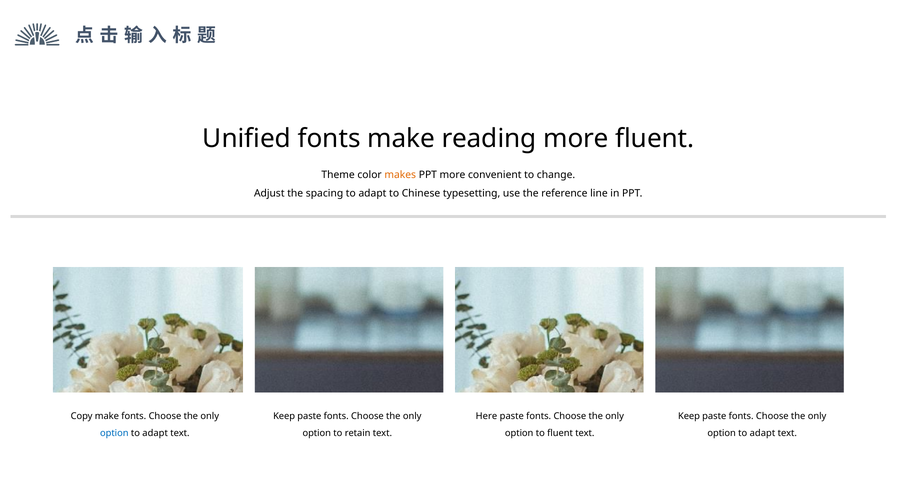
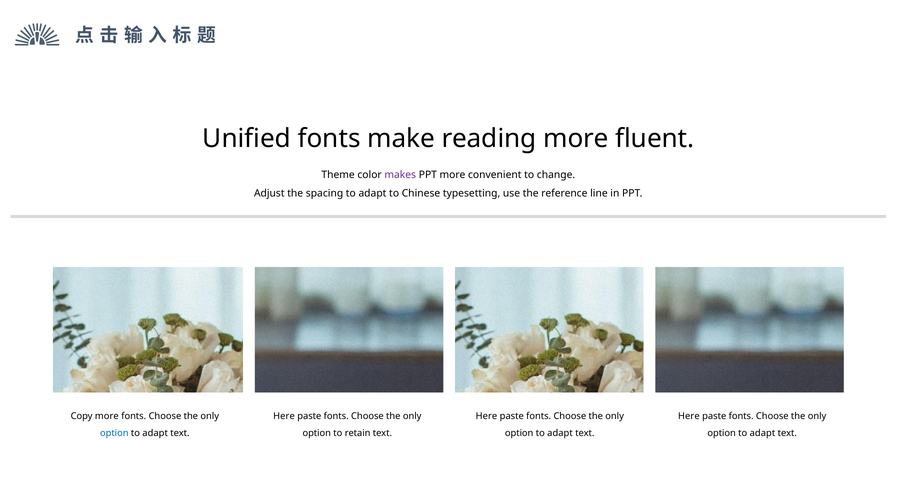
makes colour: orange -> purple (400, 175)
Copy make: make -> more (107, 417)
Keep: Keep -> Here (284, 417)
Keep: Keep -> Here (689, 417)
fluent: fluent -> adapt (560, 434)
